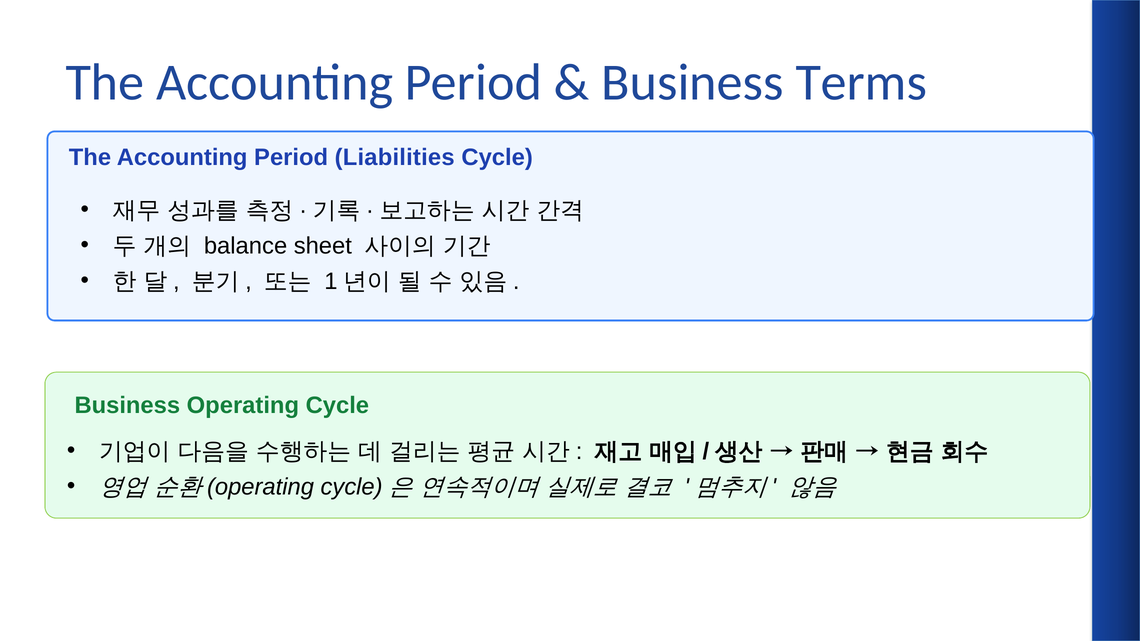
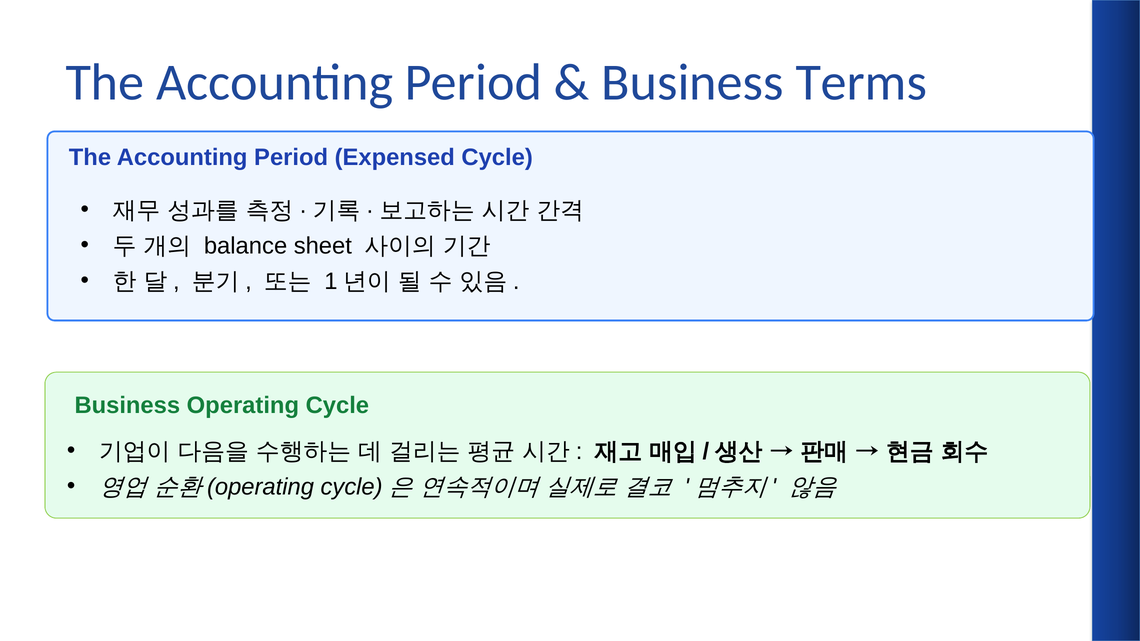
Liabilities: Liabilities -> Expensed (395, 158)
